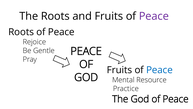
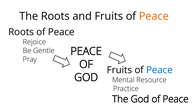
Peace colour: purple -> orange (154, 16)
